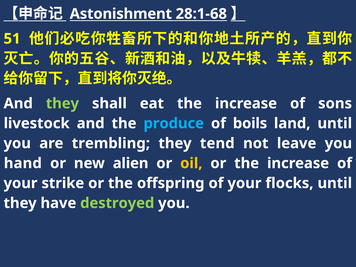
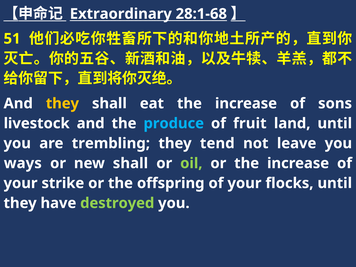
Astonishment: Astonishment -> Extraordinary (121, 14)
they colour: light green -> yellow (62, 103)
boils: boils -> fruit (250, 123)
hand: hand -> ways (23, 163)
new alien: alien -> shall (130, 163)
oil colour: yellow -> light green (191, 163)
